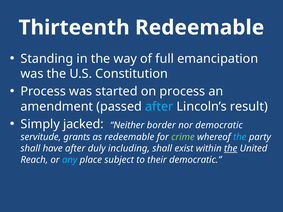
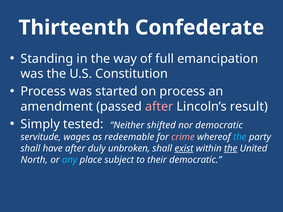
Thirteenth Redeemable: Redeemable -> Confederate (200, 28)
after colour: light blue -> pink (159, 107)
jacked: jacked -> tested (83, 124)
border: border -> shifted (161, 125)
grants: grants -> wages (77, 137)
crime colour: light green -> pink (183, 137)
including: including -> unbroken (129, 149)
exist underline: none -> present (184, 149)
Reach: Reach -> North (34, 160)
